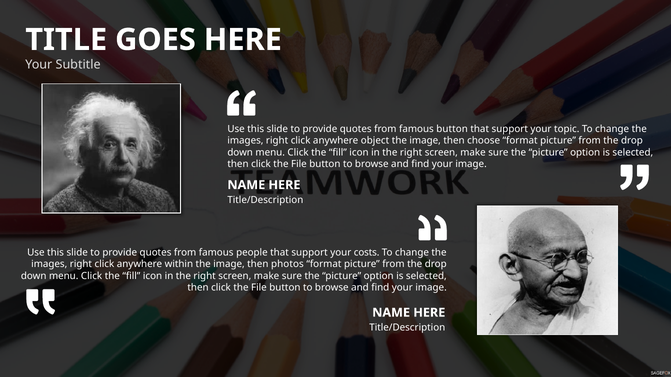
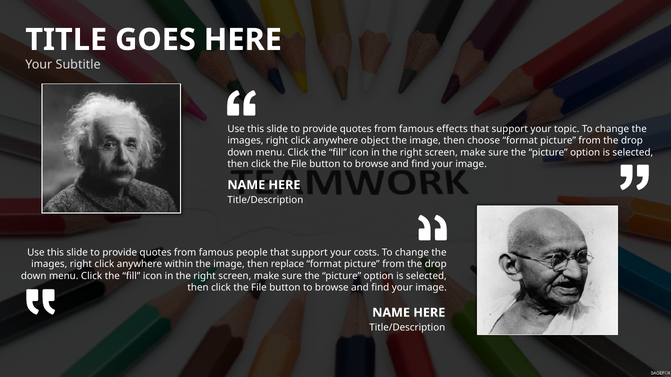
famous button: button -> effects (452, 129)
photos: photos -> replace (288, 264)
